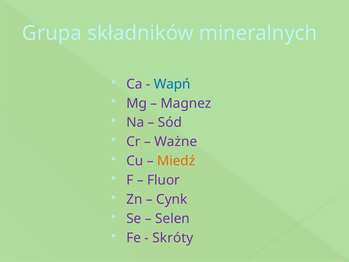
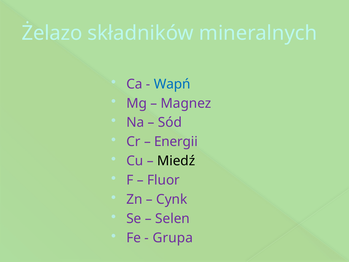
Grupa: Grupa -> Żelazo (52, 33)
Ważne: Ważne -> Energii (176, 142)
Miedź colour: orange -> black (176, 161)
Skróty: Skróty -> Grupa (173, 238)
